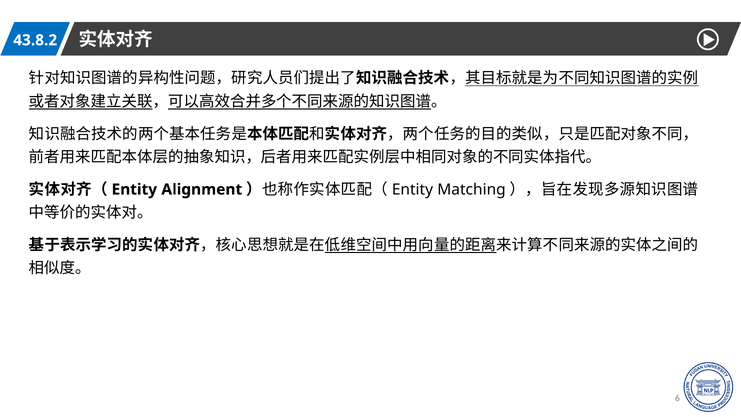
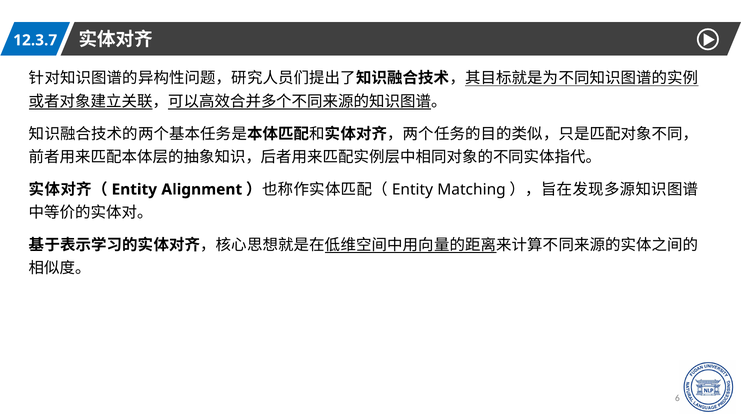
43.8.2: 43.8.2 -> 12.3.7 (35, 40)
